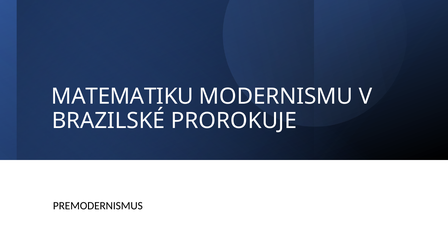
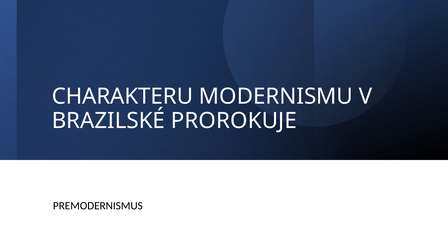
MATEMATIKU: MATEMATIKU -> CHARAKTERU (122, 97)
